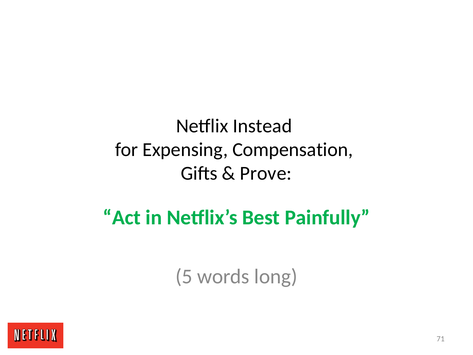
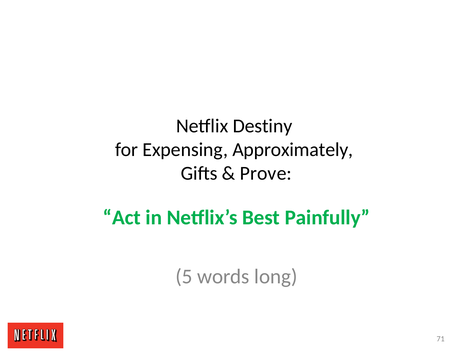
Instead: Instead -> Destiny (262, 126)
Compensation: Compensation -> Approximately (293, 150)
